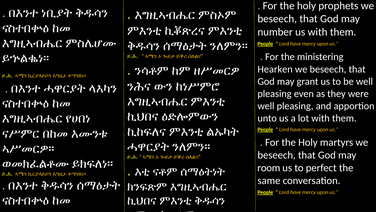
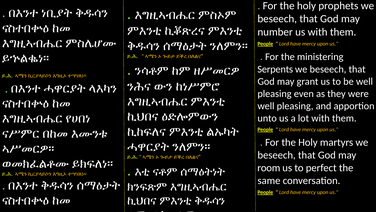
Hearken: Hearken -> Serpents (275, 69)
